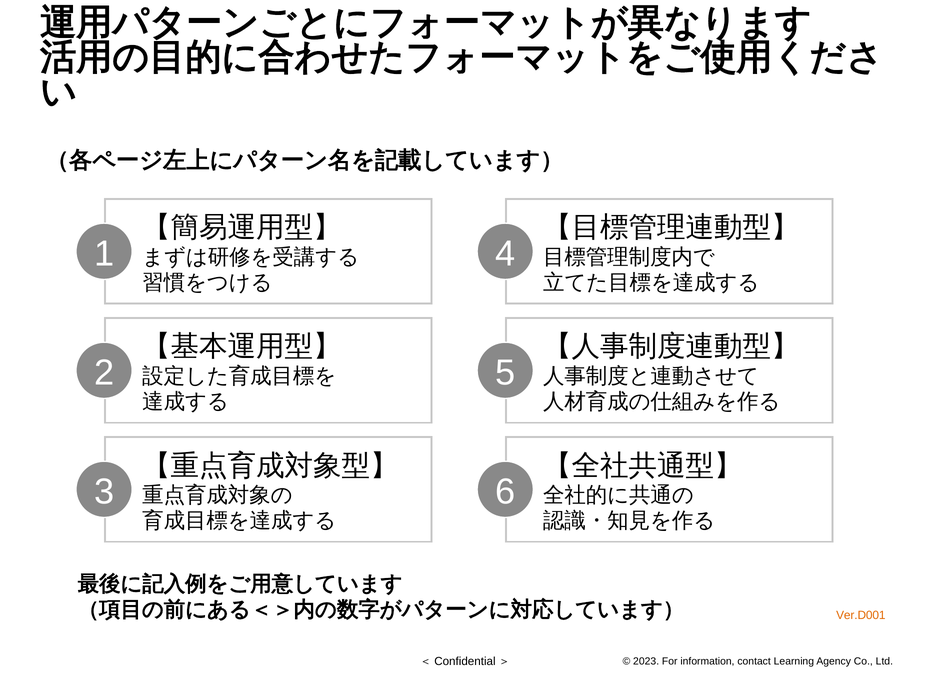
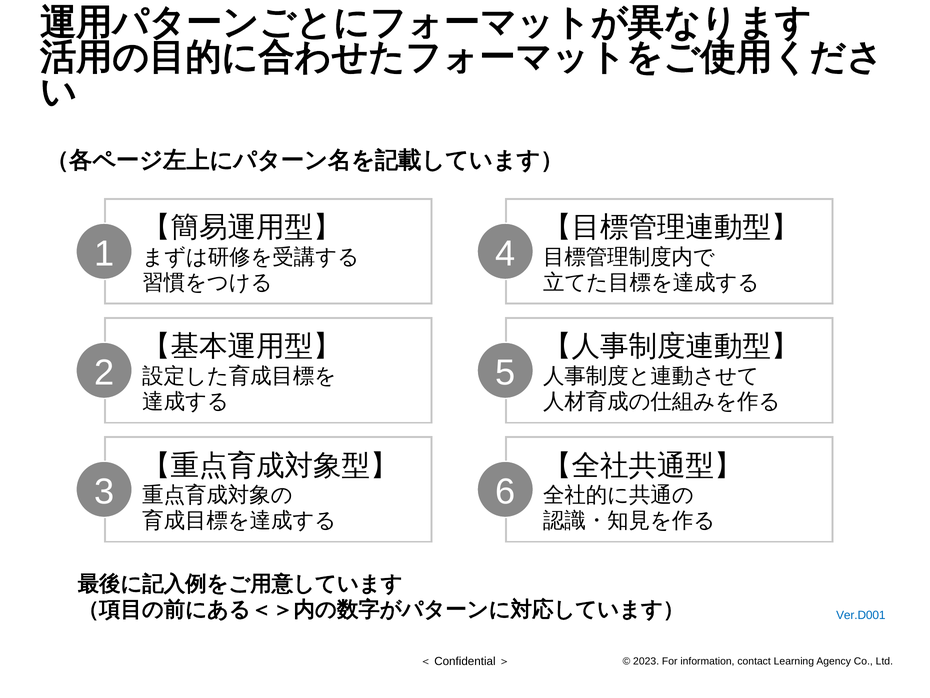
Ver.D001 colour: orange -> blue (861, 615)
